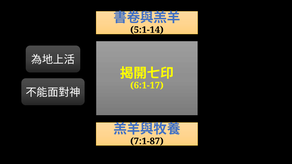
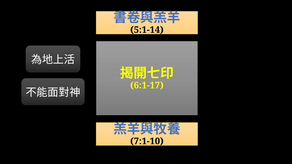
7:1-87: 7:1-87 -> 7:1-10 (147, 141)
